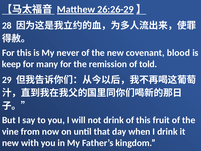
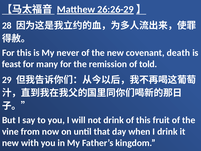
blood: blood -> death (178, 53)
keep: keep -> feast (11, 64)
